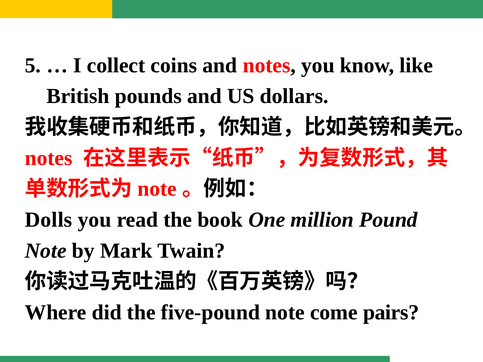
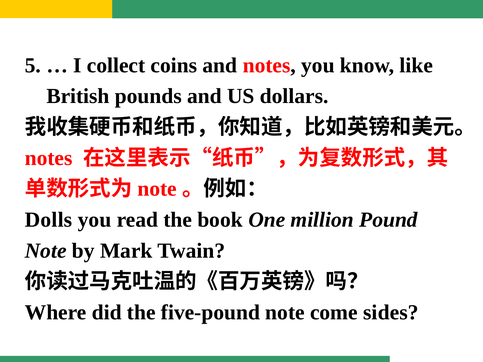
pairs: pairs -> sides (391, 313)
